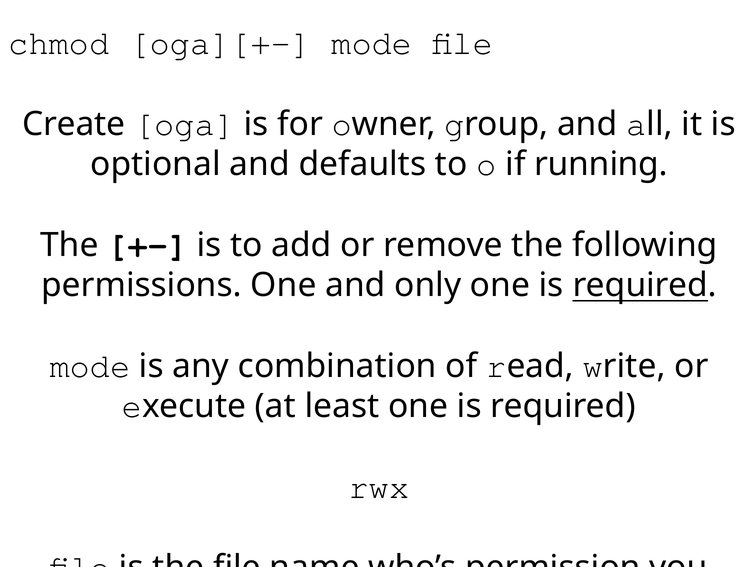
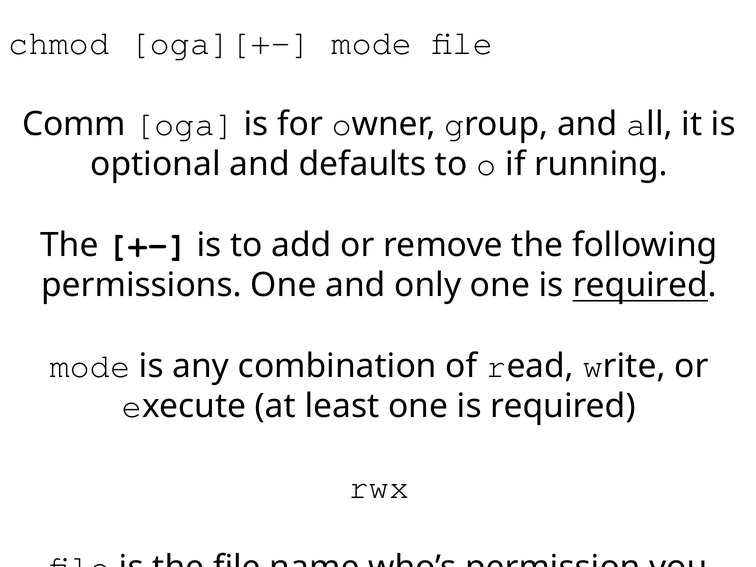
Create: Create -> Comm (74, 124)
